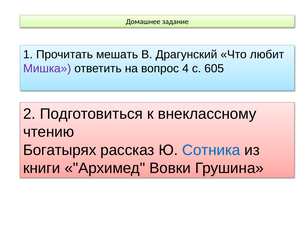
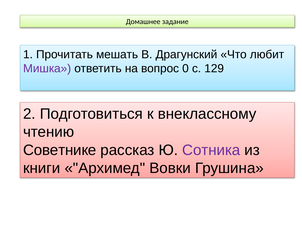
4: 4 -> 0 (185, 69)
605: 605 -> 129 (214, 69)
Богатырях: Богатырях -> Советнике (60, 150)
Сотника colour: blue -> purple (211, 150)
